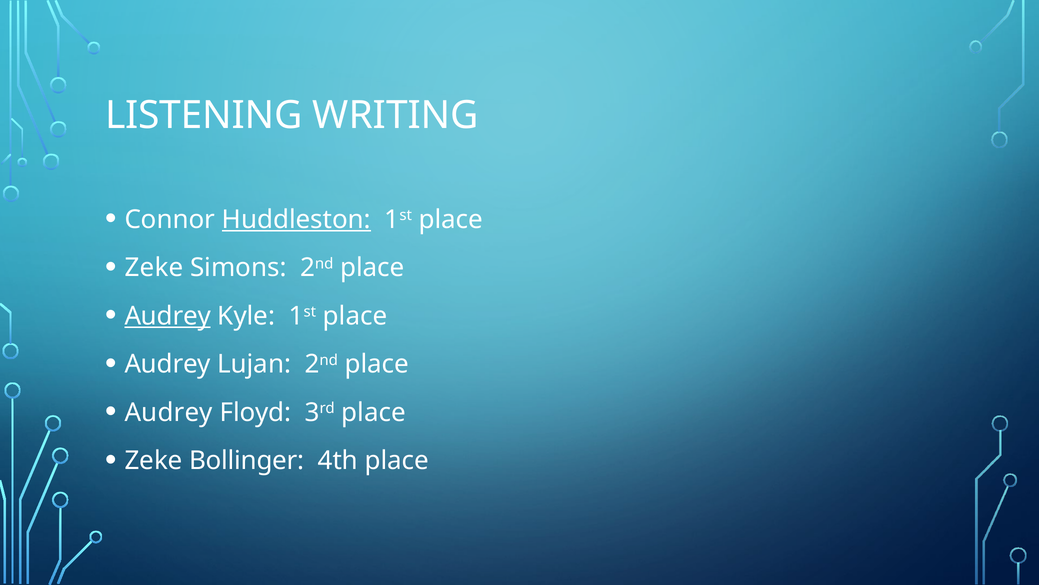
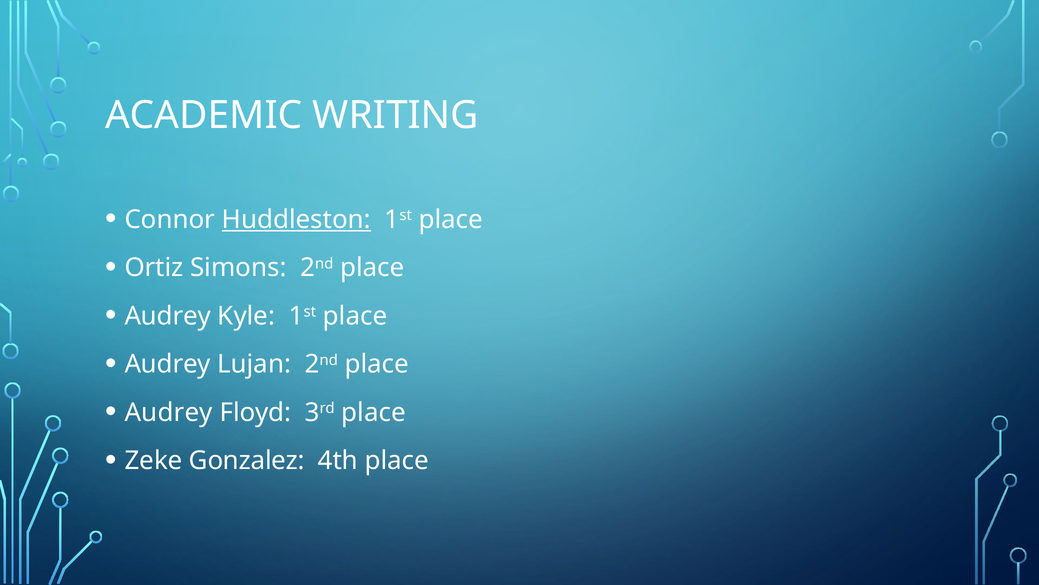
LISTENING: LISTENING -> ACADEMIC (204, 115)
Zeke: Zeke -> Ortiz (154, 267)
Audrey underline: present -> none (168, 316)
Bollinger: Bollinger -> Gonzalez (247, 460)
